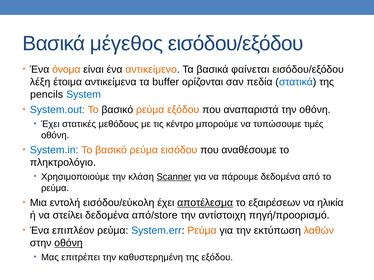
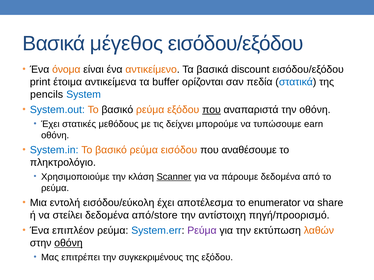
φαίνεται: φαίνεται -> discount (250, 70)
λέξη: λέξη -> print (40, 82)
που underline: none -> present (211, 110)
κέντρο: κέντρο -> δείχνει (180, 124)
τιμές: τιμές -> earn (314, 124)
αποτέλεσμα underline: present -> none (205, 203)
εξαιρέσεων: εξαιρέσεων -> enumerator (274, 203)
ηλικία: ηλικία -> share (330, 203)
Ρεύμα colour: orange -> purple (202, 231)
καθυστερημένη: καθυστερημένη -> συγκεκριμένους (151, 258)
